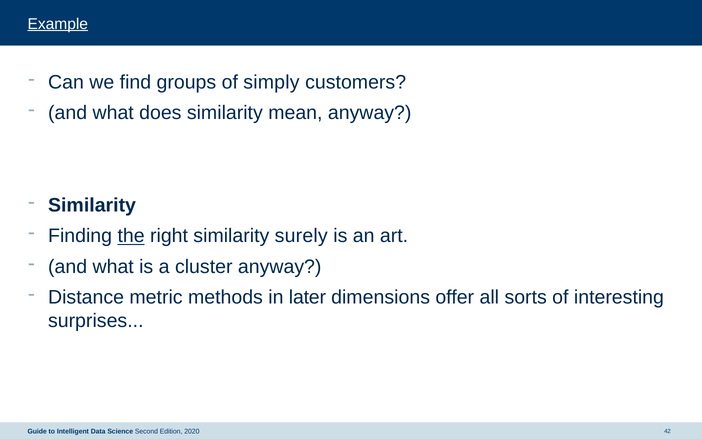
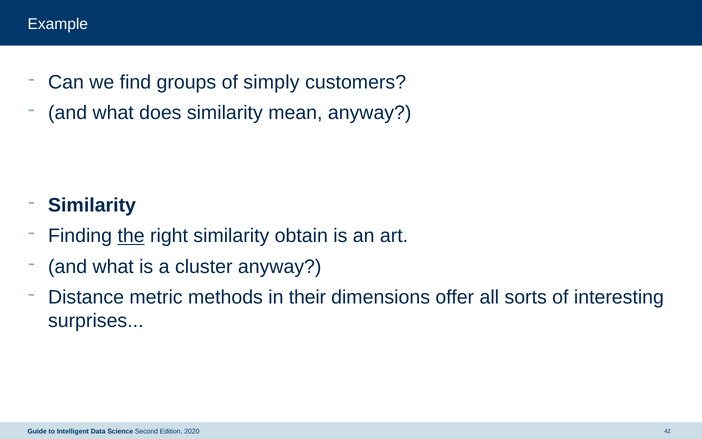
Example underline: present -> none (58, 24)
surely: surely -> obtain (301, 236)
later: later -> their (307, 297)
